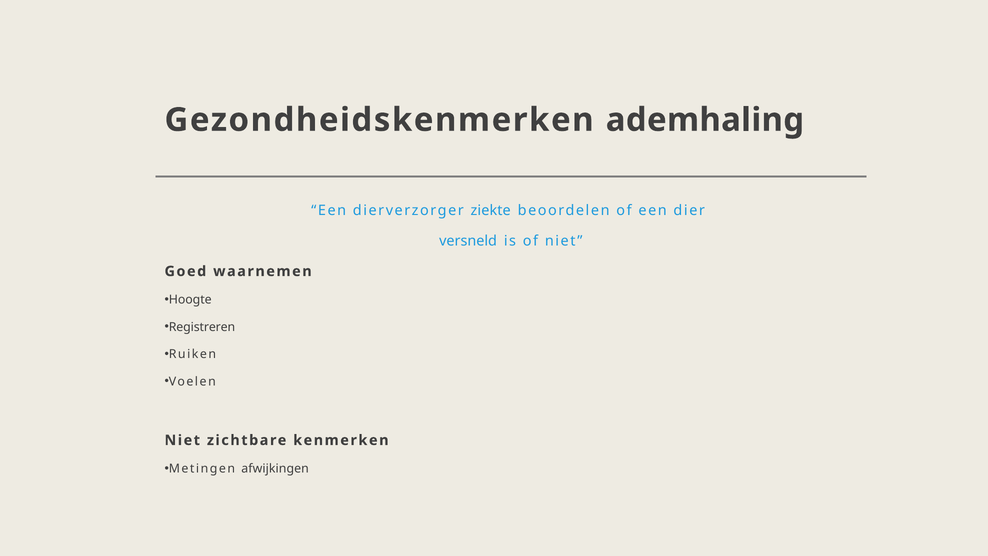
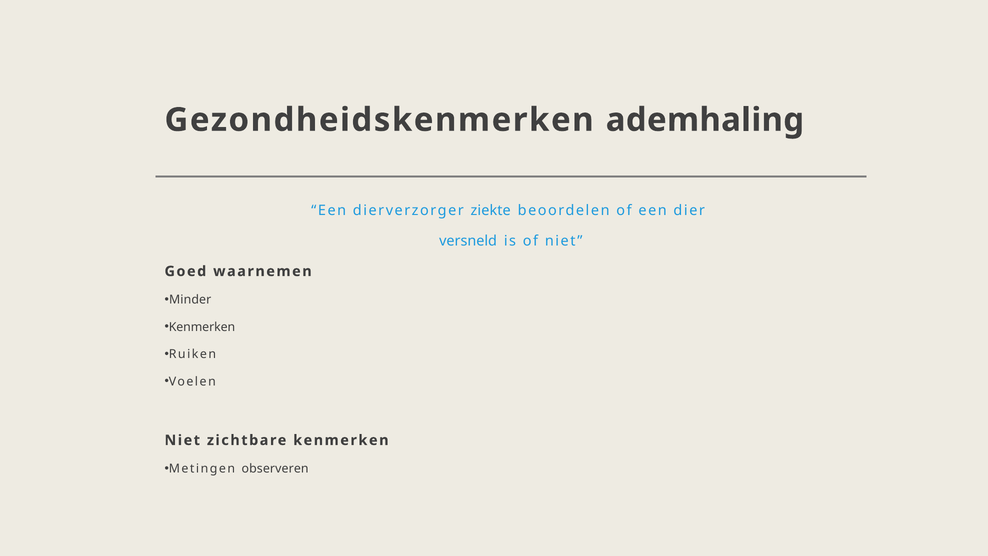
Hoogte: Hoogte -> Minder (190, 300)
Registreren: Registreren -> Kenmerken (202, 327)
afwijkingen: afwijkingen -> observeren (275, 468)
